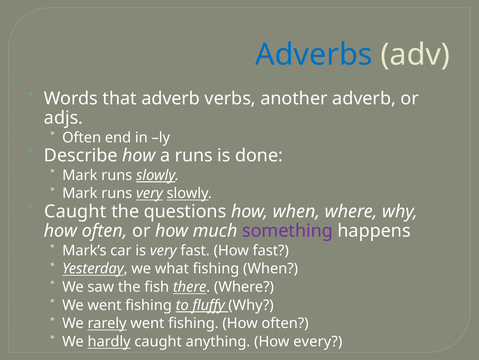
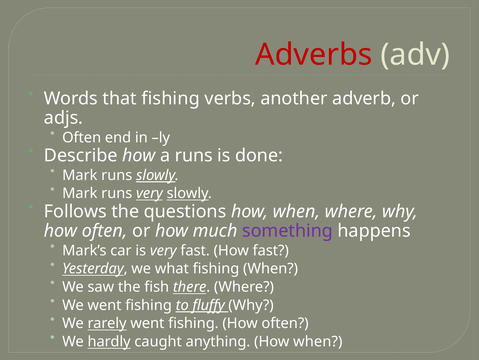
Adverbs colour: blue -> red (314, 55)
that adverb: adverb -> fishing (171, 98)
Caught: Caught -> Follows (75, 211)
anything How every: every -> when (318, 341)
